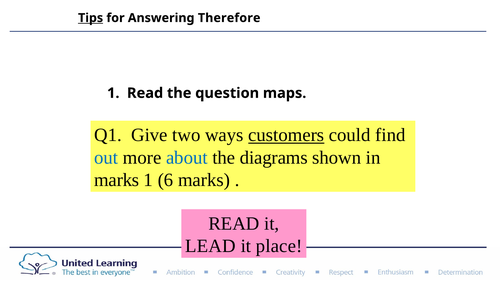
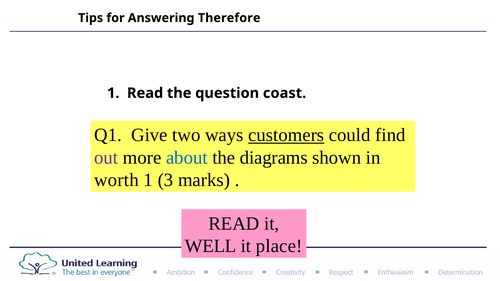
Tips underline: present -> none (91, 18)
maps: maps -> coast (285, 93)
out colour: blue -> purple (106, 158)
marks: marks -> worth (117, 180)
6: 6 -> 3 (166, 180)
LEAD: LEAD -> WELL (211, 246)
